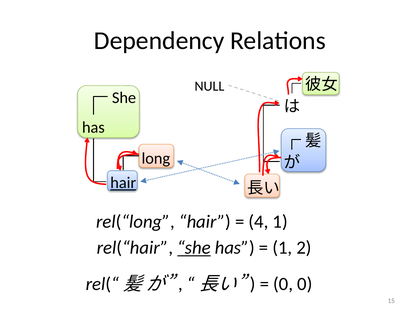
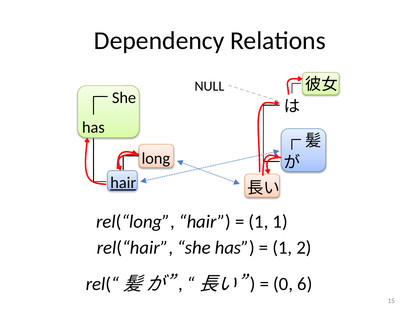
4: 4 -> 1 (258, 222)
she underline: present -> none (194, 248)
0 0: 0 -> 6 (305, 284)
